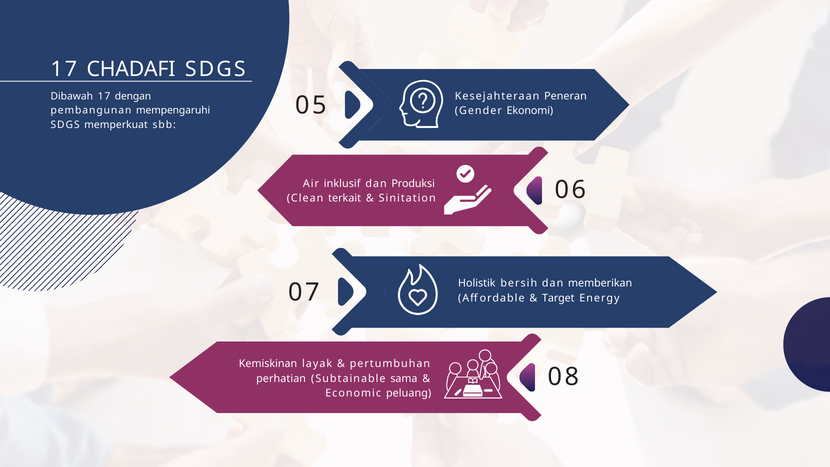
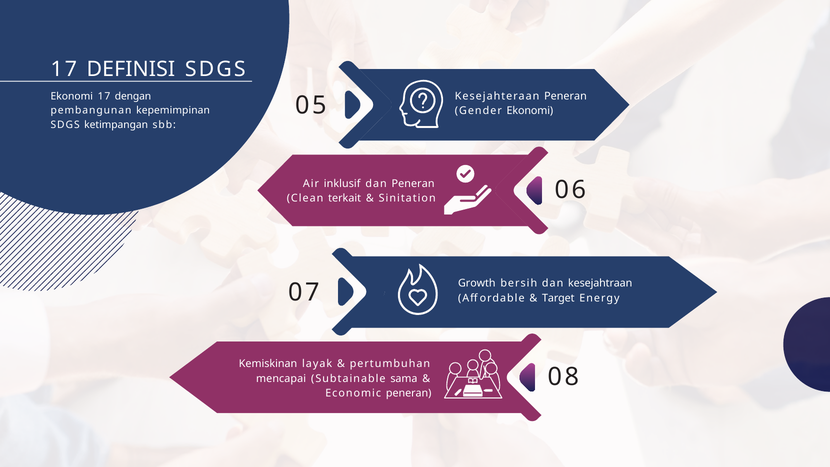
CHADAFI: CHADAFI -> DEFINISI (131, 69)
Dibawah: Dibawah -> Ekonomi (72, 96)
mempengaruhi: mempengaruhi -> kepemimpinan (173, 110)
memperkuat: memperkuat -> ketimpangan (116, 125)
dan Produksi: Produksi -> Peneran (413, 184)
Holistik: Holistik -> Growth (477, 283)
memberikan: memberikan -> kesejahtraan (600, 283)
perhatian: perhatian -> mencapai (281, 378)
Economic peluang: peluang -> peneran (409, 393)
